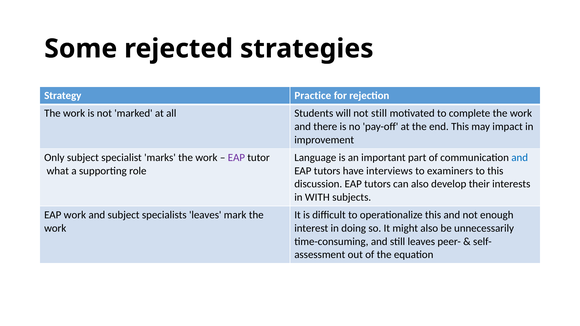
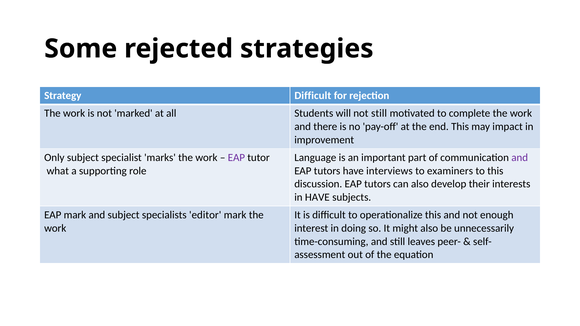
Strategy Practice: Practice -> Difficult (313, 96)
and colour: blue -> purple (520, 158)
in WITH: WITH -> HAVE (317, 197)
EAP work: work -> mark (75, 215)
specialists leaves: leaves -> editor (205, 215)
